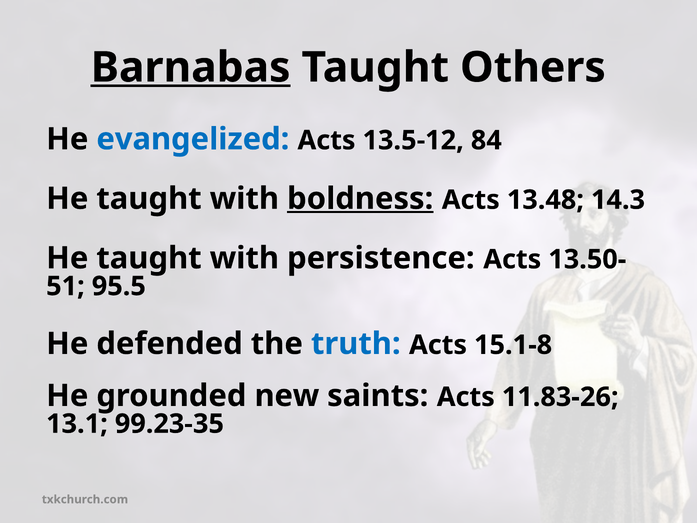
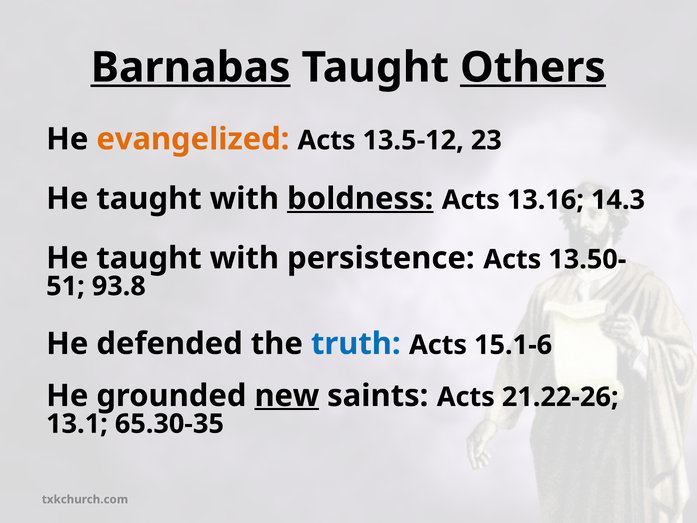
Others underline: none -> present (533, 67)
evangelized colour: blue -> orange (193, 139)
84: 84 -> 23 (486, 140)
13.48: 13.48 -> 13.16 (545, 200)
95.5: 95.5 -> 93.8 (119, 286)
15.1-8: 15.1-8 -> 15.1-6 (513, 345)
new underline: none -> present (287, 396)
11.83-26: 11.83-26 -> 21.22-26 (560, 397)
99.23-35: 99.23-35 -> 65.30-35 (169, 424)
